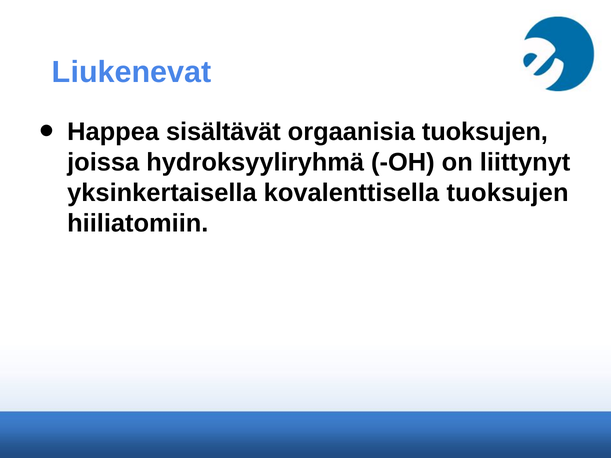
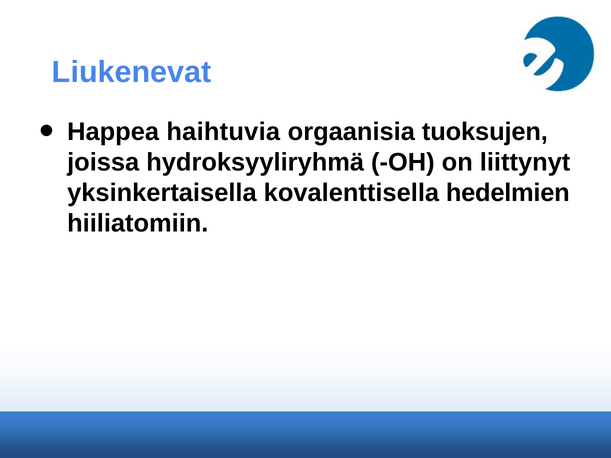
sisältävät: sisältävät -> haihtuvia (223, 132)
kovalenttisella tuoksujen: tuoksujen -> hedelmien (508, 193)
